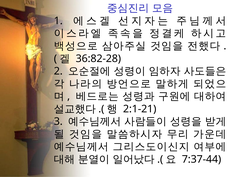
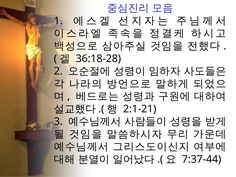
36:82-28: 36:82-28 -> 36:18-28 (98, 59)
